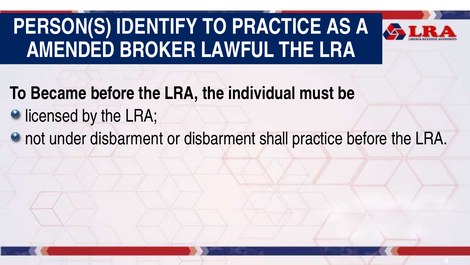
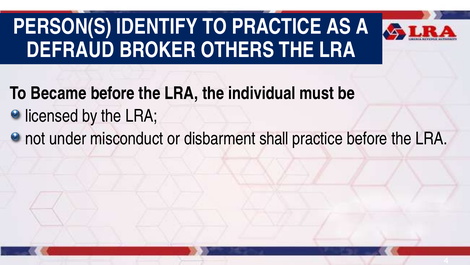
AMENDED: AMENDED -> DEFRAUD (70, 50)
LAWFUL: LAWFUL -> OTHERS (237, 50)
under disbarment: disbarment -> misconduct (127, 138)
